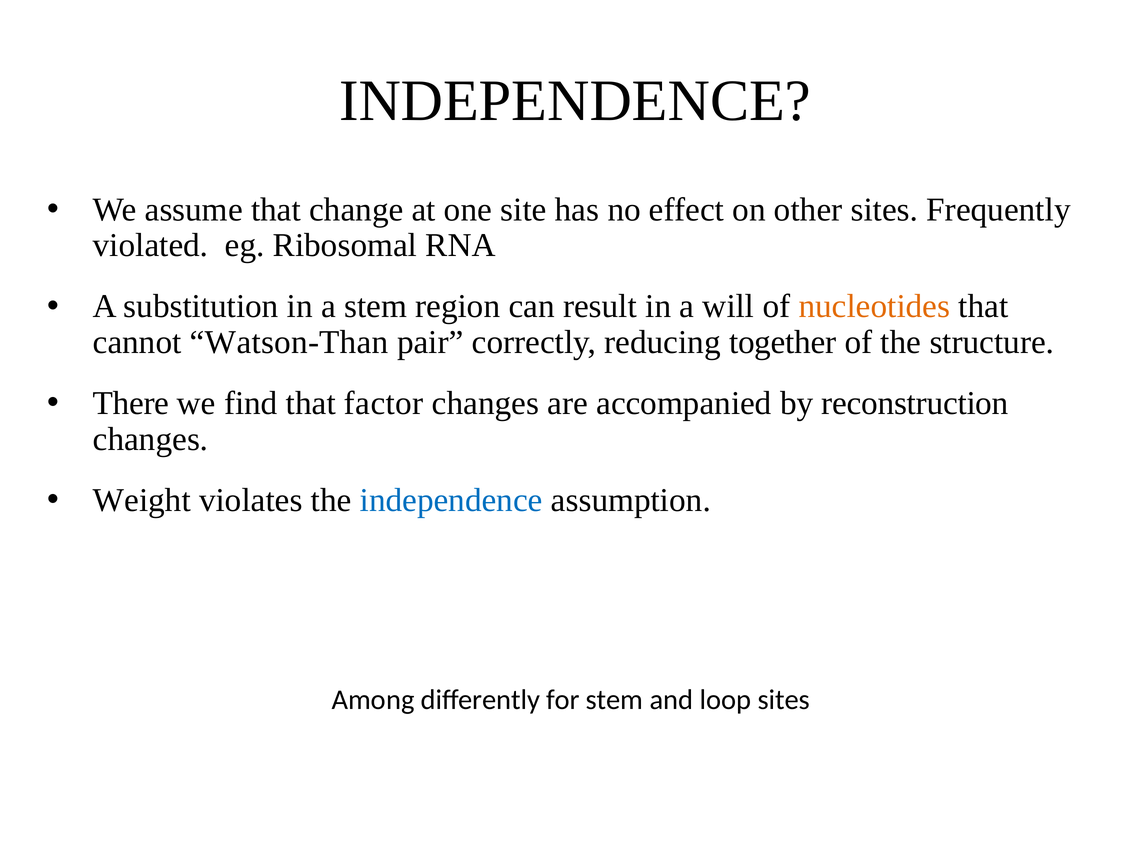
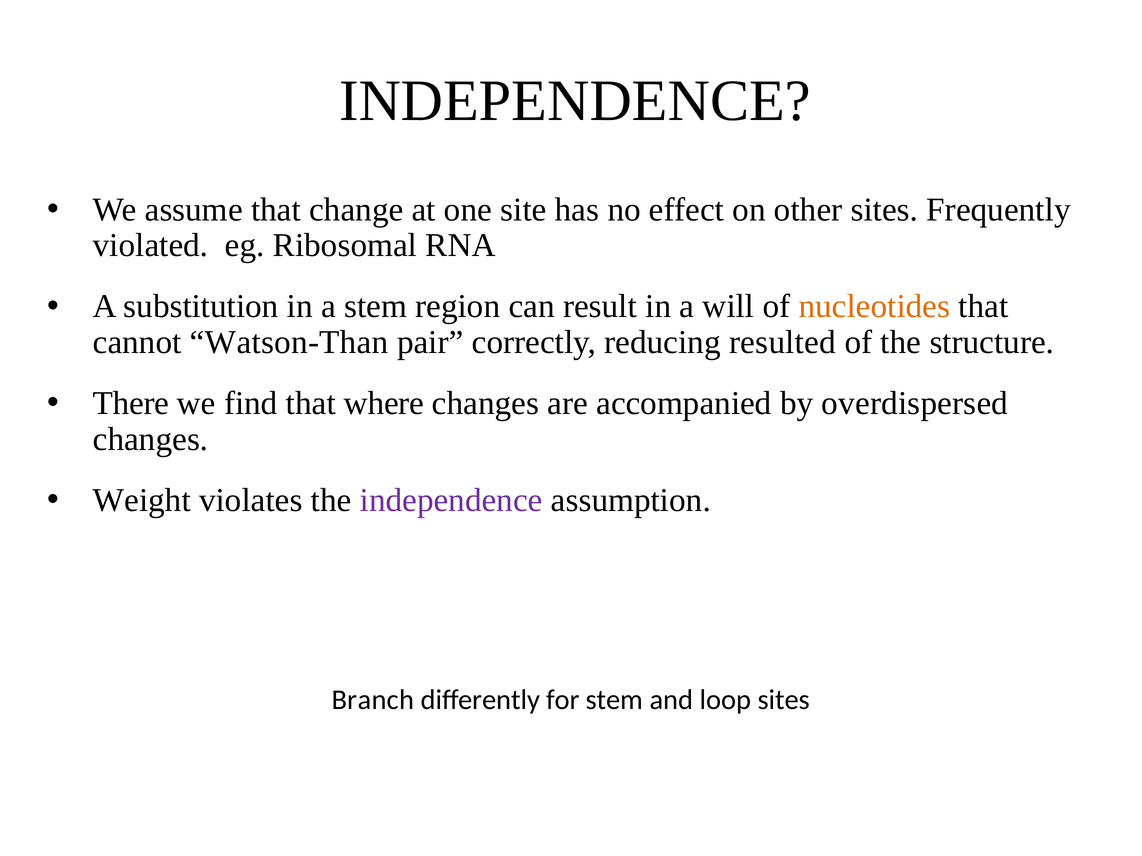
together: together -> resulted (783, 343)
factor: factor -> where (384, 404)
reconstruction: reconstruction -> overdispersed (915, 404)
independence colour: blue -> purple (451, 500)
Among: Among -> Branch (373, 700)
